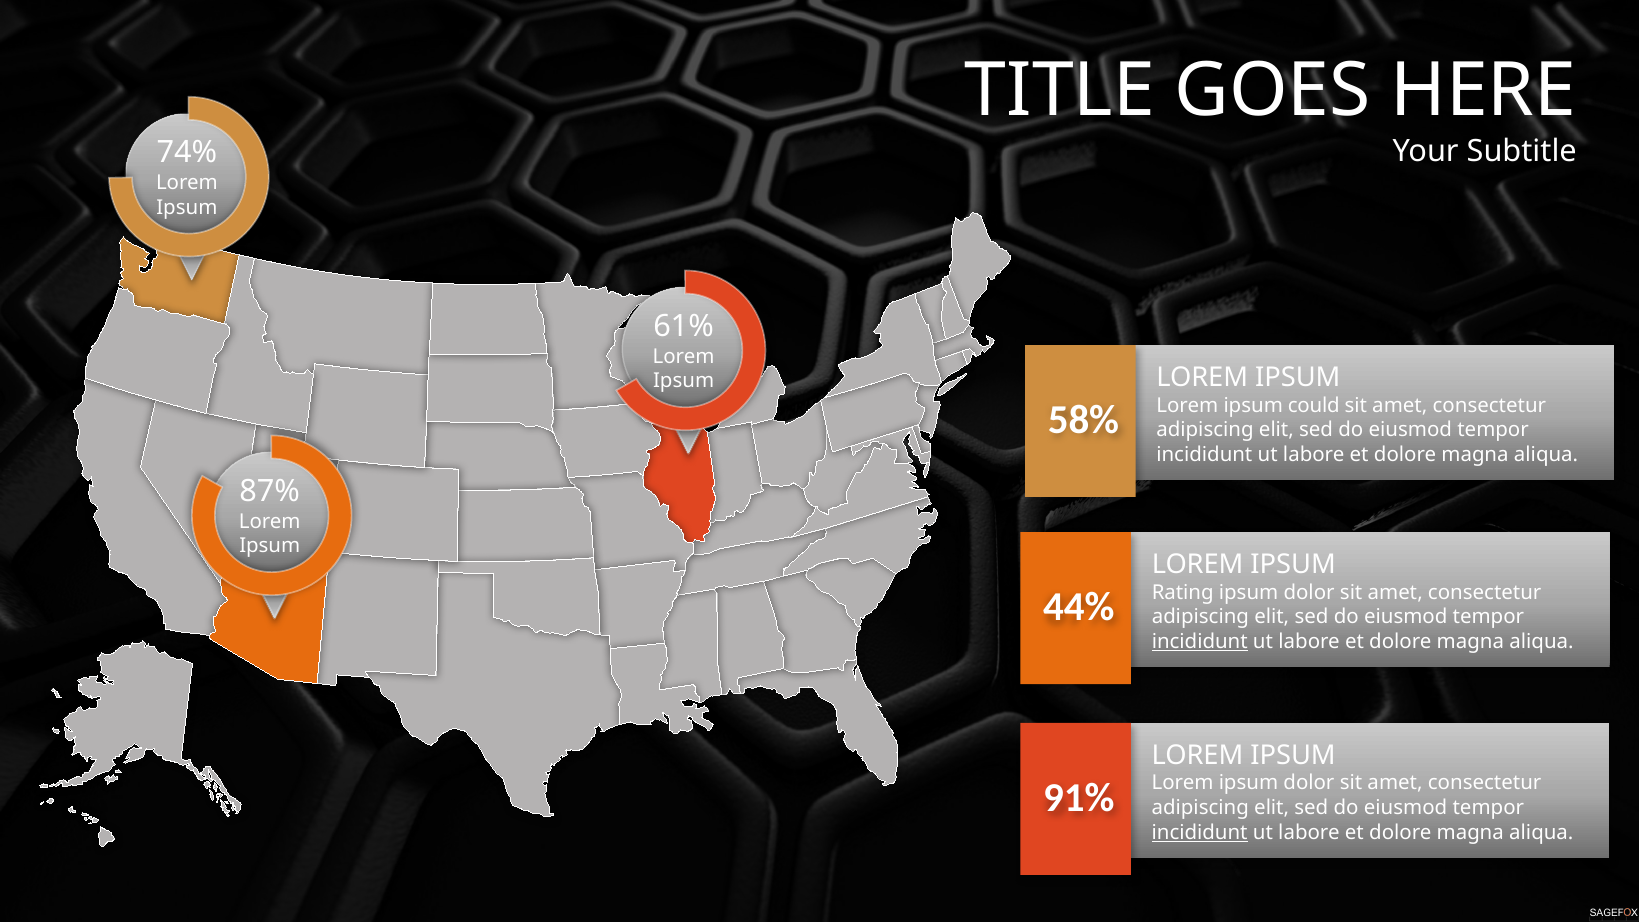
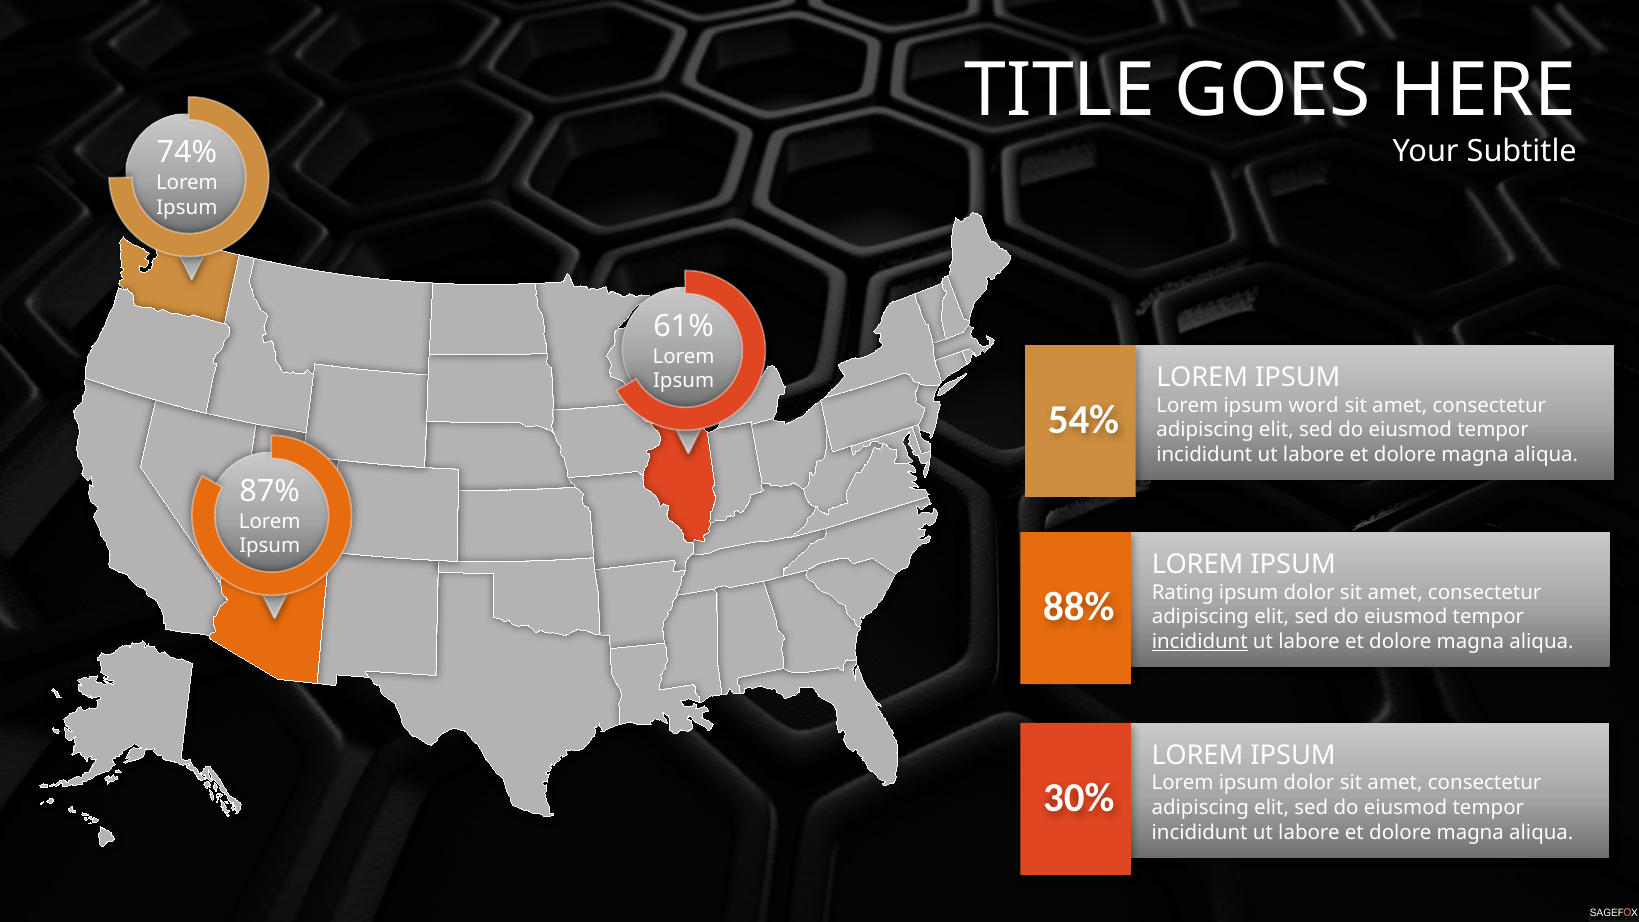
could: could -> word (1314, 405)
58%: 58% -> 54% (1083, 420)
44%: 44% -> 88% (1079, 607)
91%: 91% -> 30% (1079, 798)
incididunt underline: present -> none (1200, 832)
